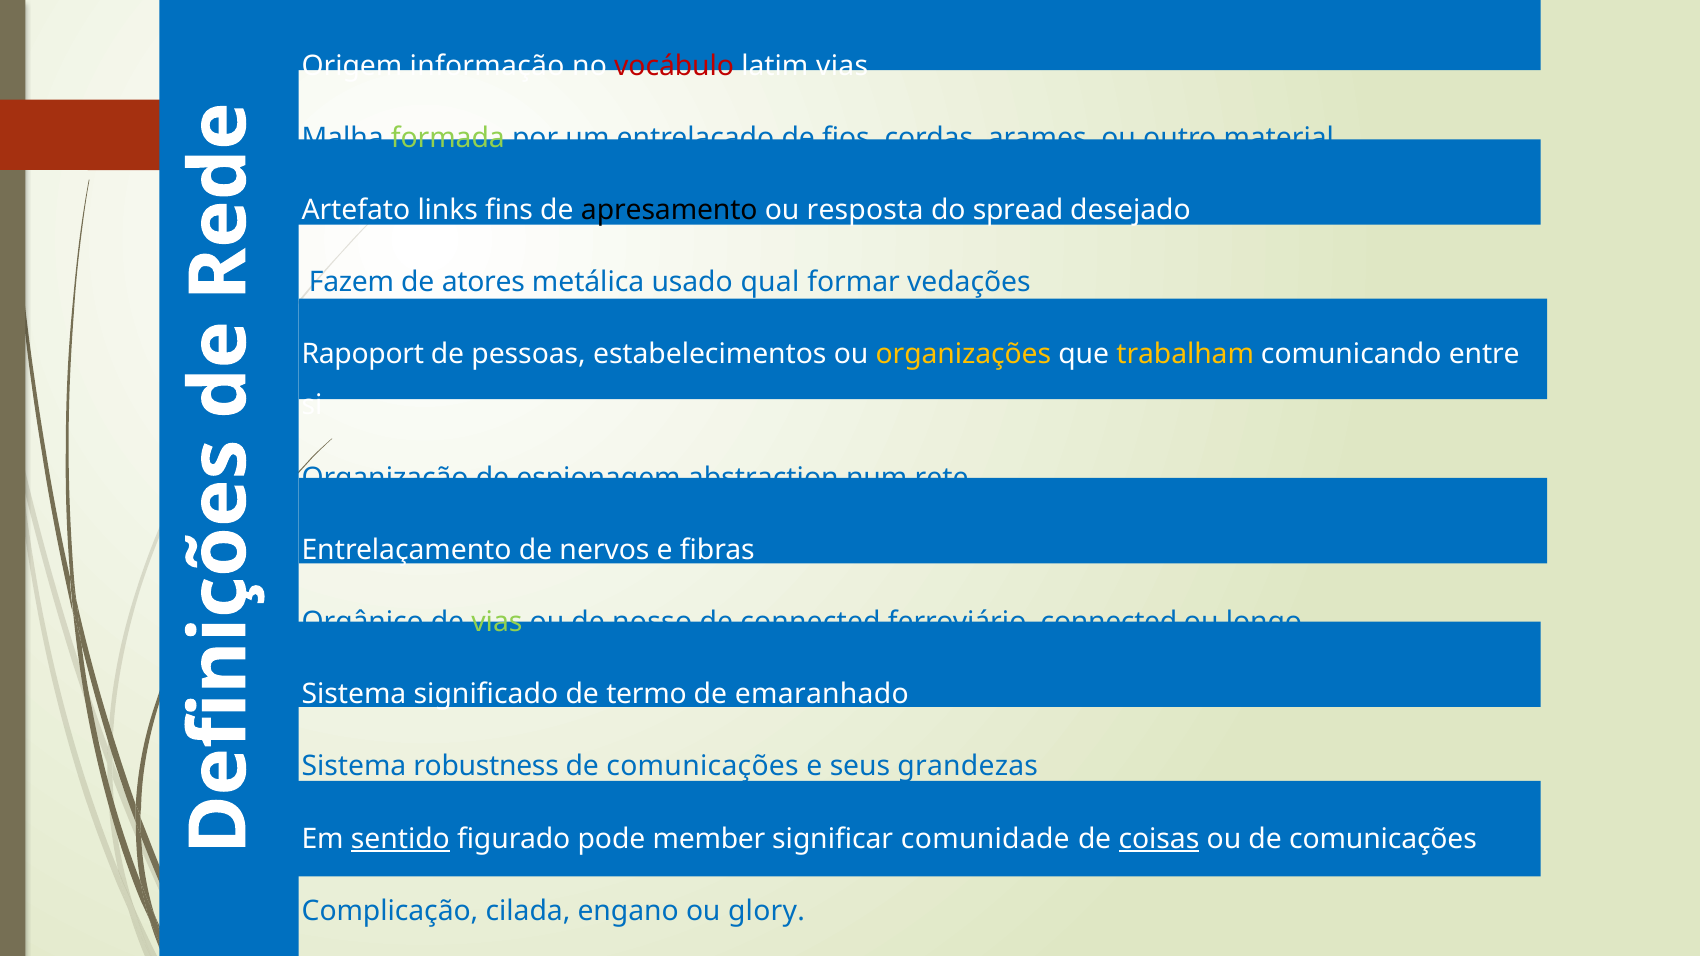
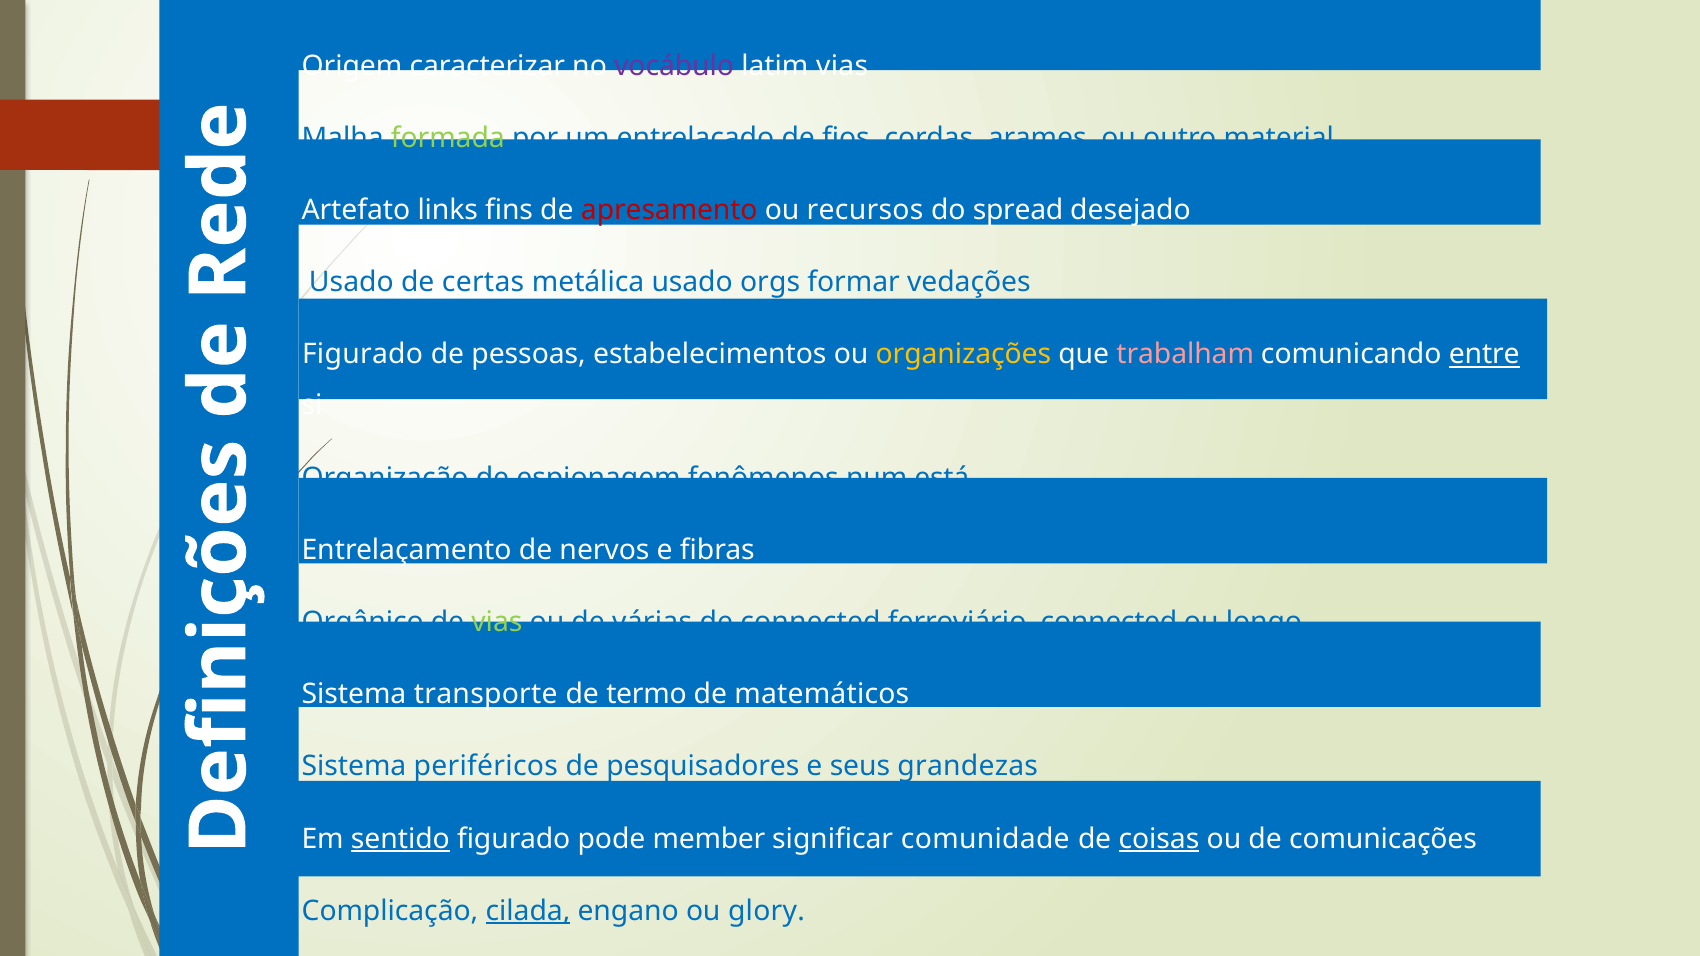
informação: informação -> caracterizar (487, 66)
vocábulo colour: red -> purple (674, 66)
apresamento colour: black -> red (669, 210)
resposta: resposta -> recursos (865, 210)
Fazem: Fazem -> Usado (351, 282)
atores: atores -> certas (483, 282)
qual: qual -> orgs (770, 282)
Rapoport: Rapoport -> Figurado (362, 355)
trabalham colour: yellow -> pink (1185, 355)
entre underline: none -> present (1484, 355)
abstraction: abstraction -> fenômenos (763, 478)
rete: rete -> está (942, 478)
nosso: nosso -> várias (652, 622)
significado: significado -> transporte (486, 695)
emaranhado: emaranhado -> matemáticos (822, 695)
robustness: robustness -> periféricos (486, 767)
comunicações: comunicações -> pesquisadores (703, 767)
cilada underline: none -> present (528, 911)
